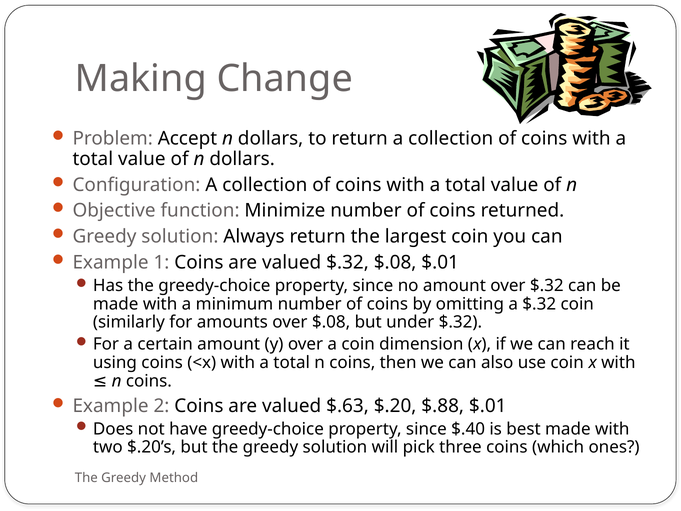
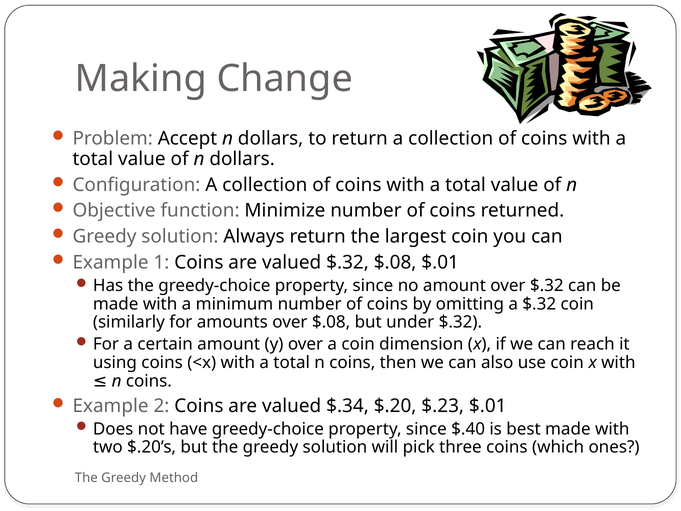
$.63: $.63 -> $.34 (348, 406)
$.88: $.88 -> $.23 (443, 406)
